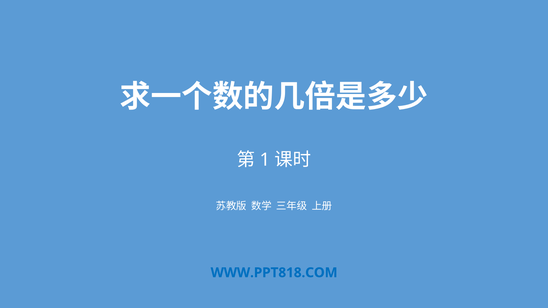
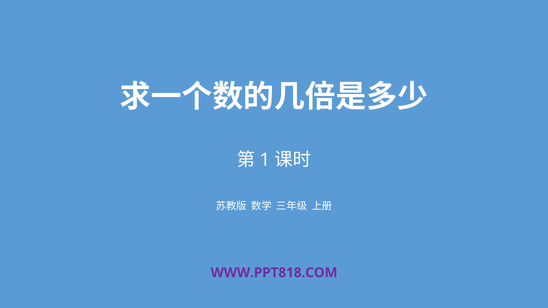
WWW.PPT818.COM colour: blue -> purple (274, 273)
